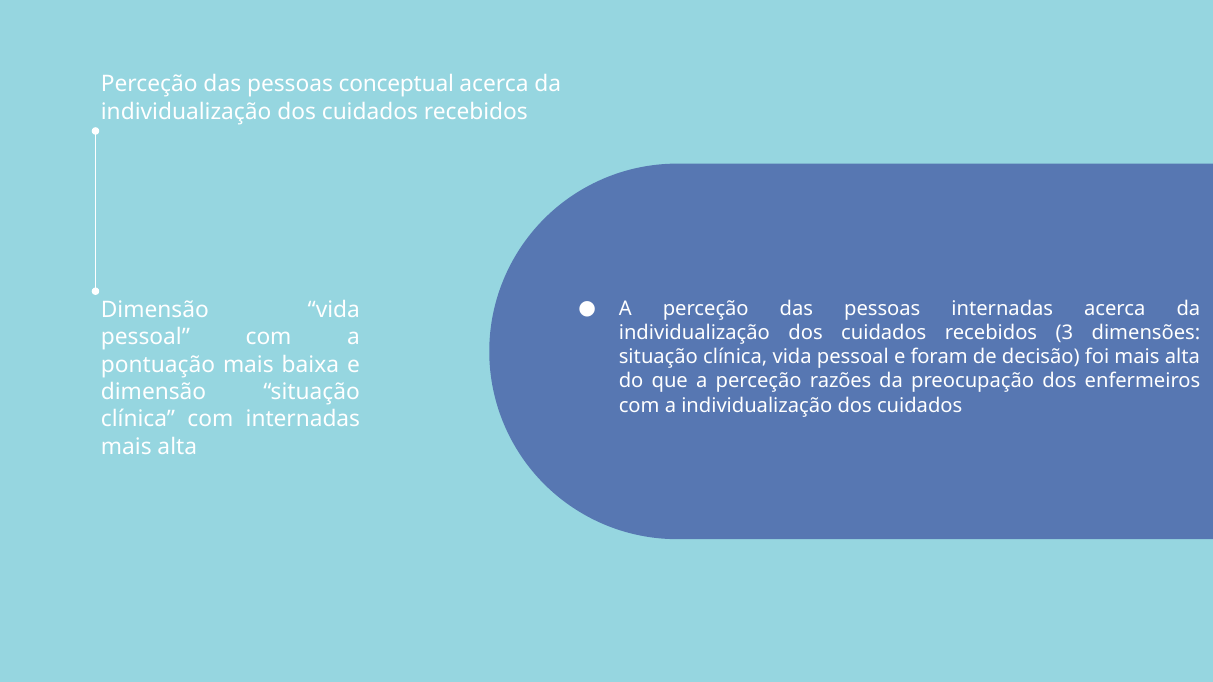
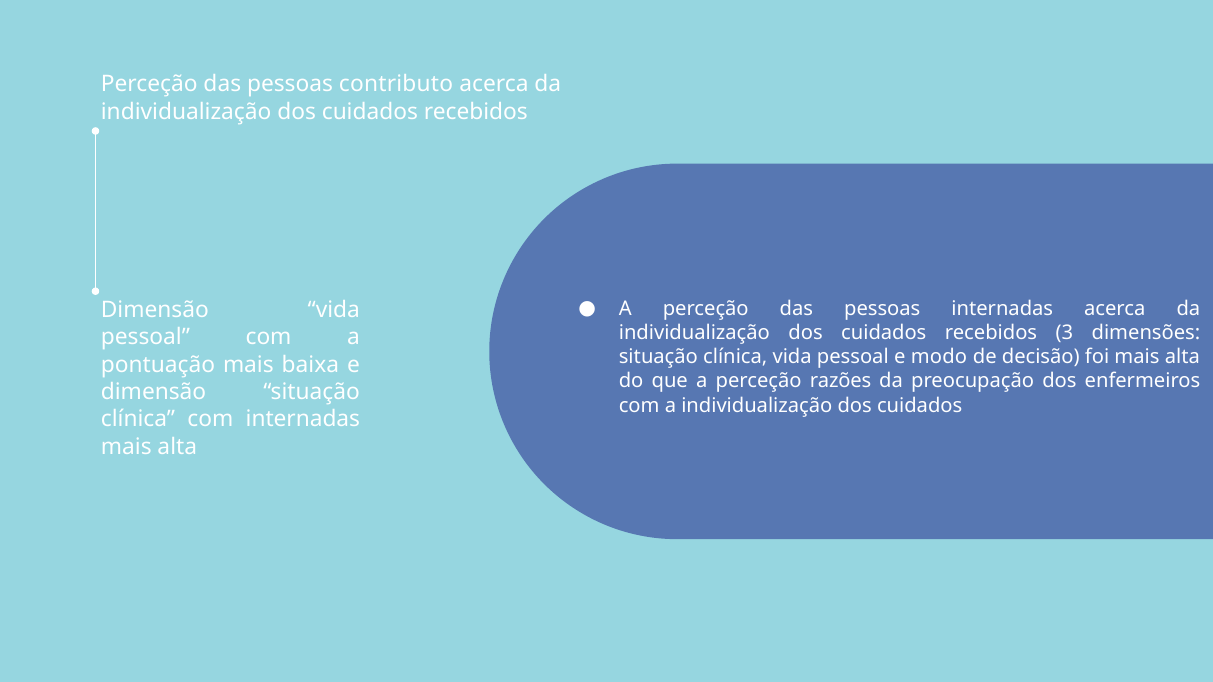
conceptual: conceptual -> contributo (396, 84)
foram: foram -> modo (939, 357)
